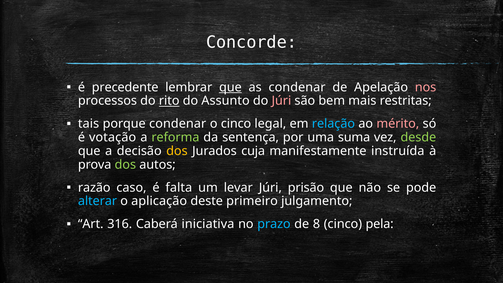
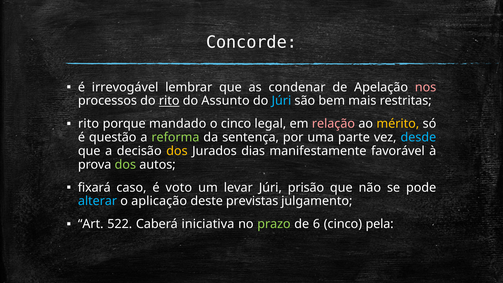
precedente: precedente -> irrevogável (125, 87)
que underline: present -> none (230, 87)
Júri colour: pink -> light blue (281, 101)
tais: tais -> rito (89, 124)
porque condenar: condenar -> mandado (178, 124)
relação colour: light blue -> pink (333, 124)
mérito colour: pink -> yellow (398, 124)
votação: votação -> questão (113, 137)
suma: suma -> parte (354, 137)
desde colour: light green -> light blue (418, 137)
cuja: cuja -> dias (253, 151)
instruída: instruída -> favorável (398, 151)
razão: razão -> fixará (94, 188)
falta: falta -> voto (179, 188)
primeiro: primeiro -> previstas (252, 201)
316: 316 -> 522 (120, 224)
prazo colour: light blue -> light green (274, 224)
8: 8 -> 6 (316, 224)
